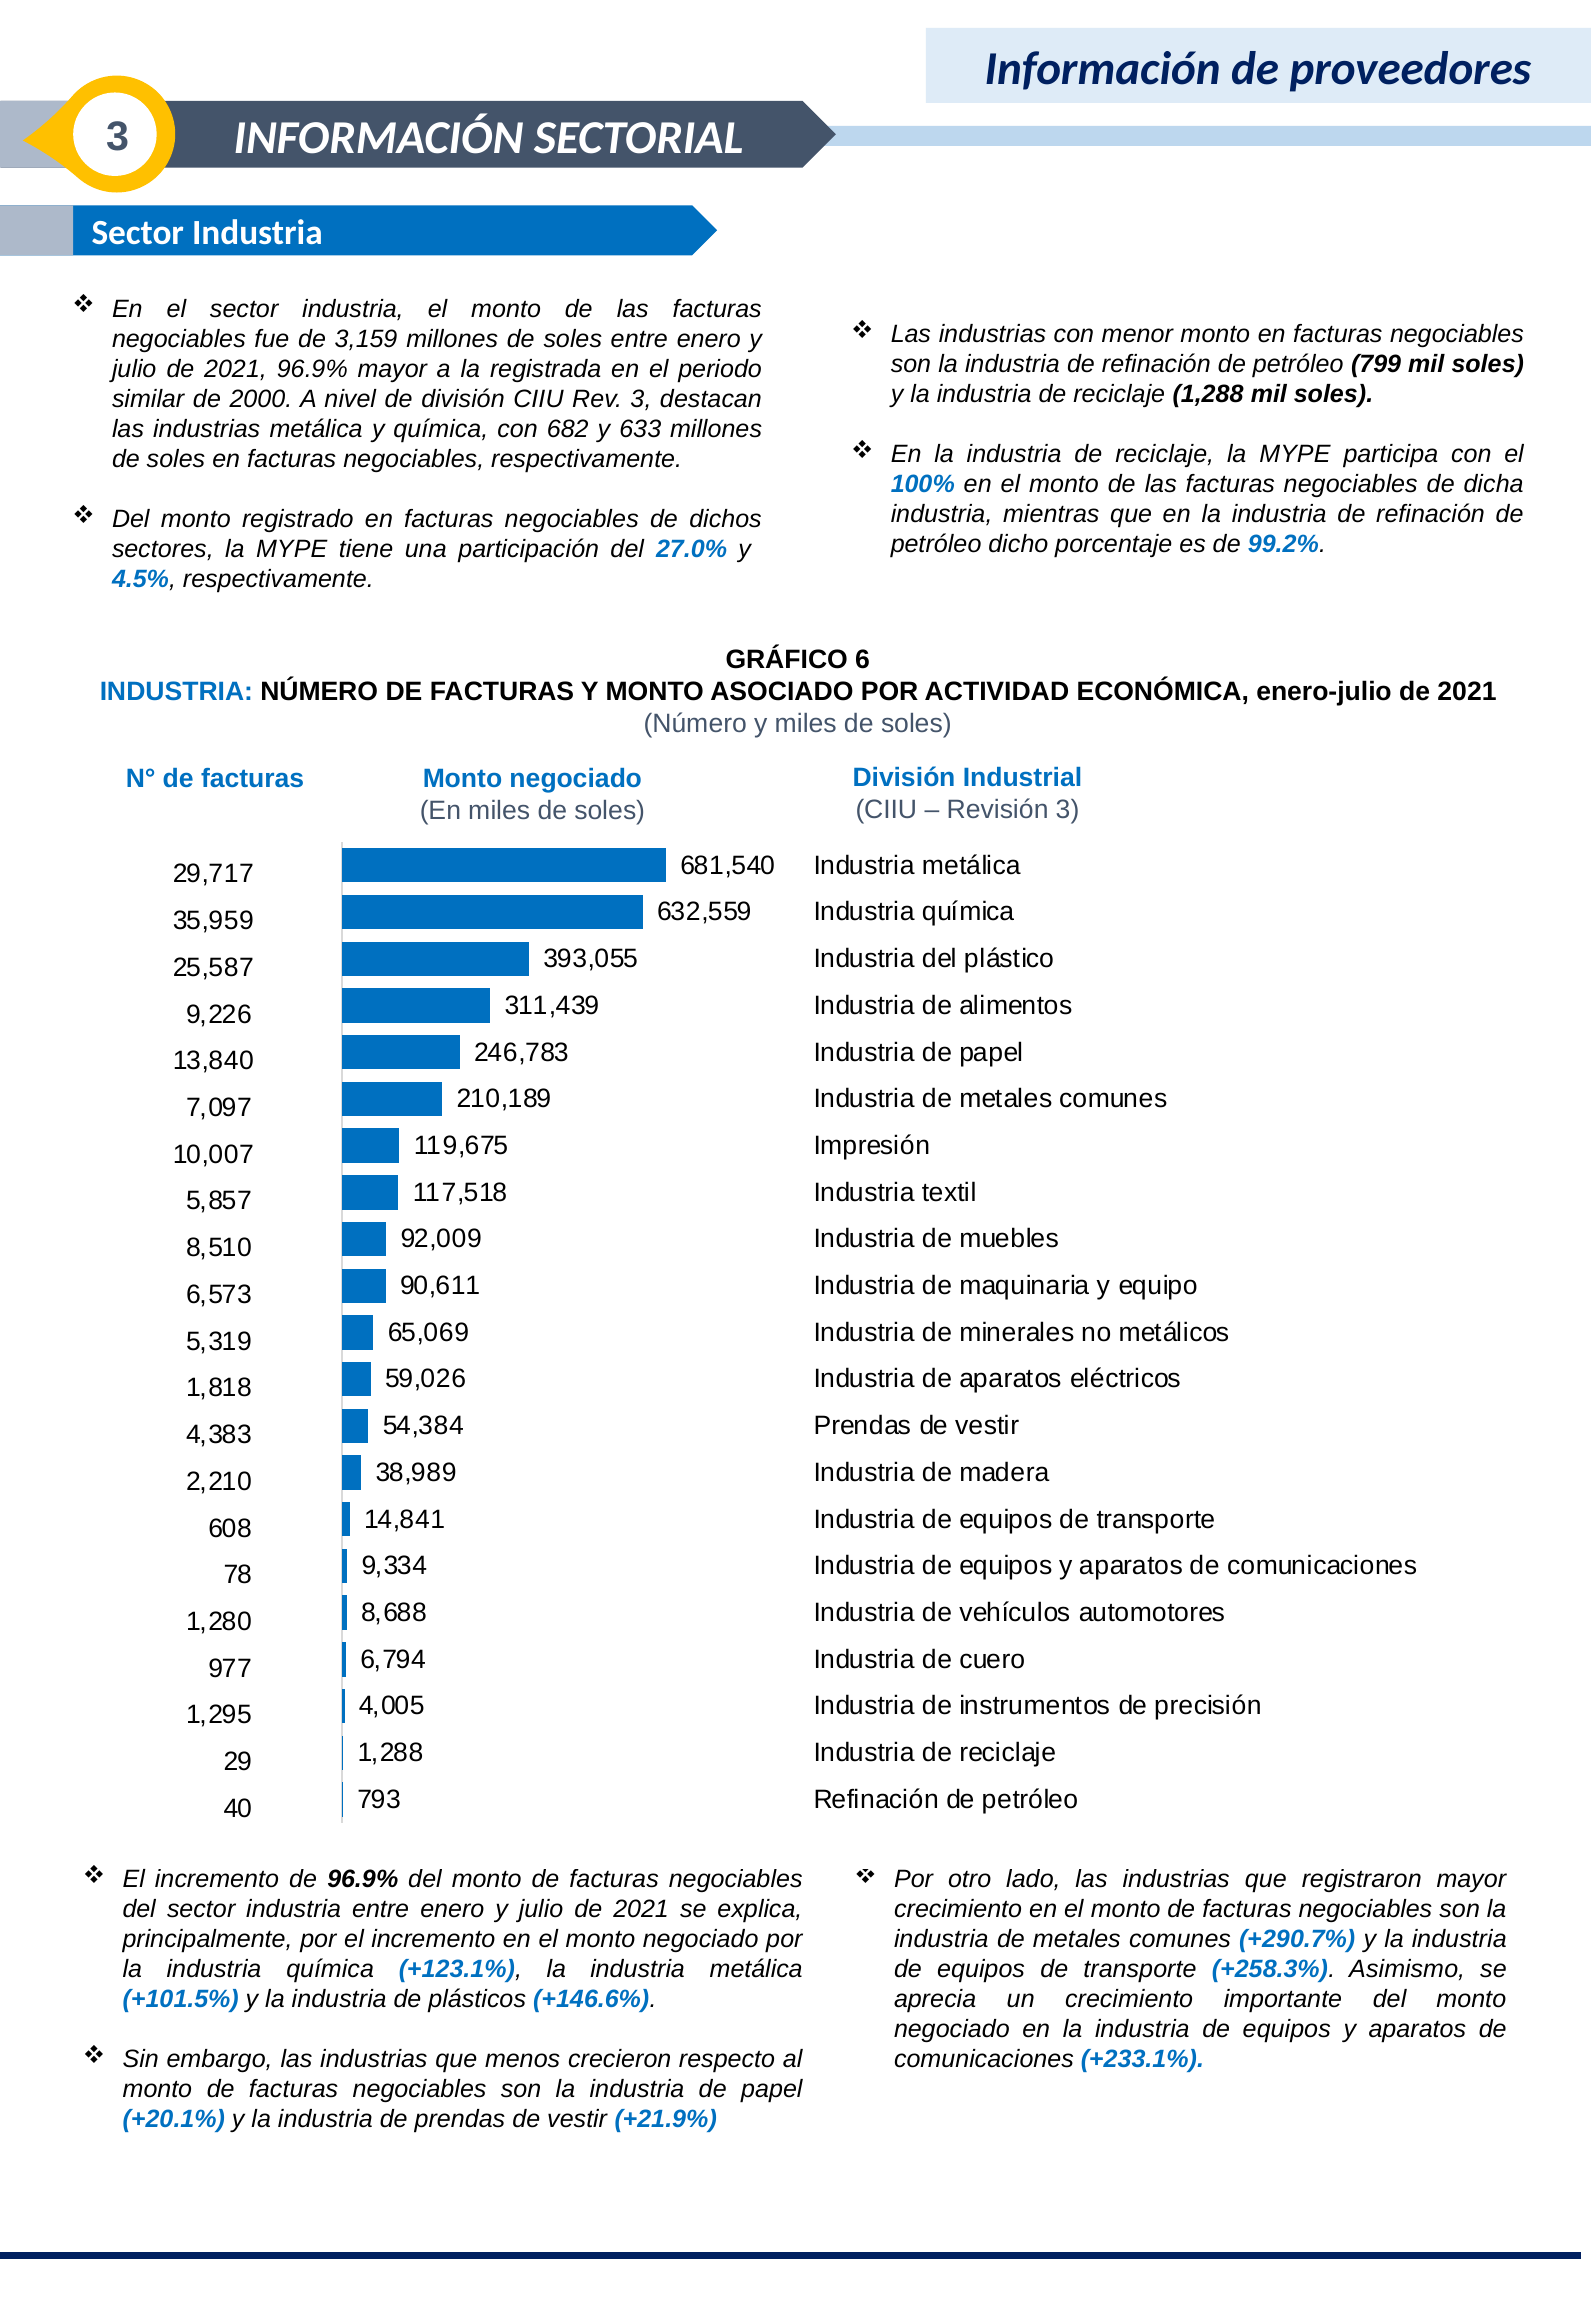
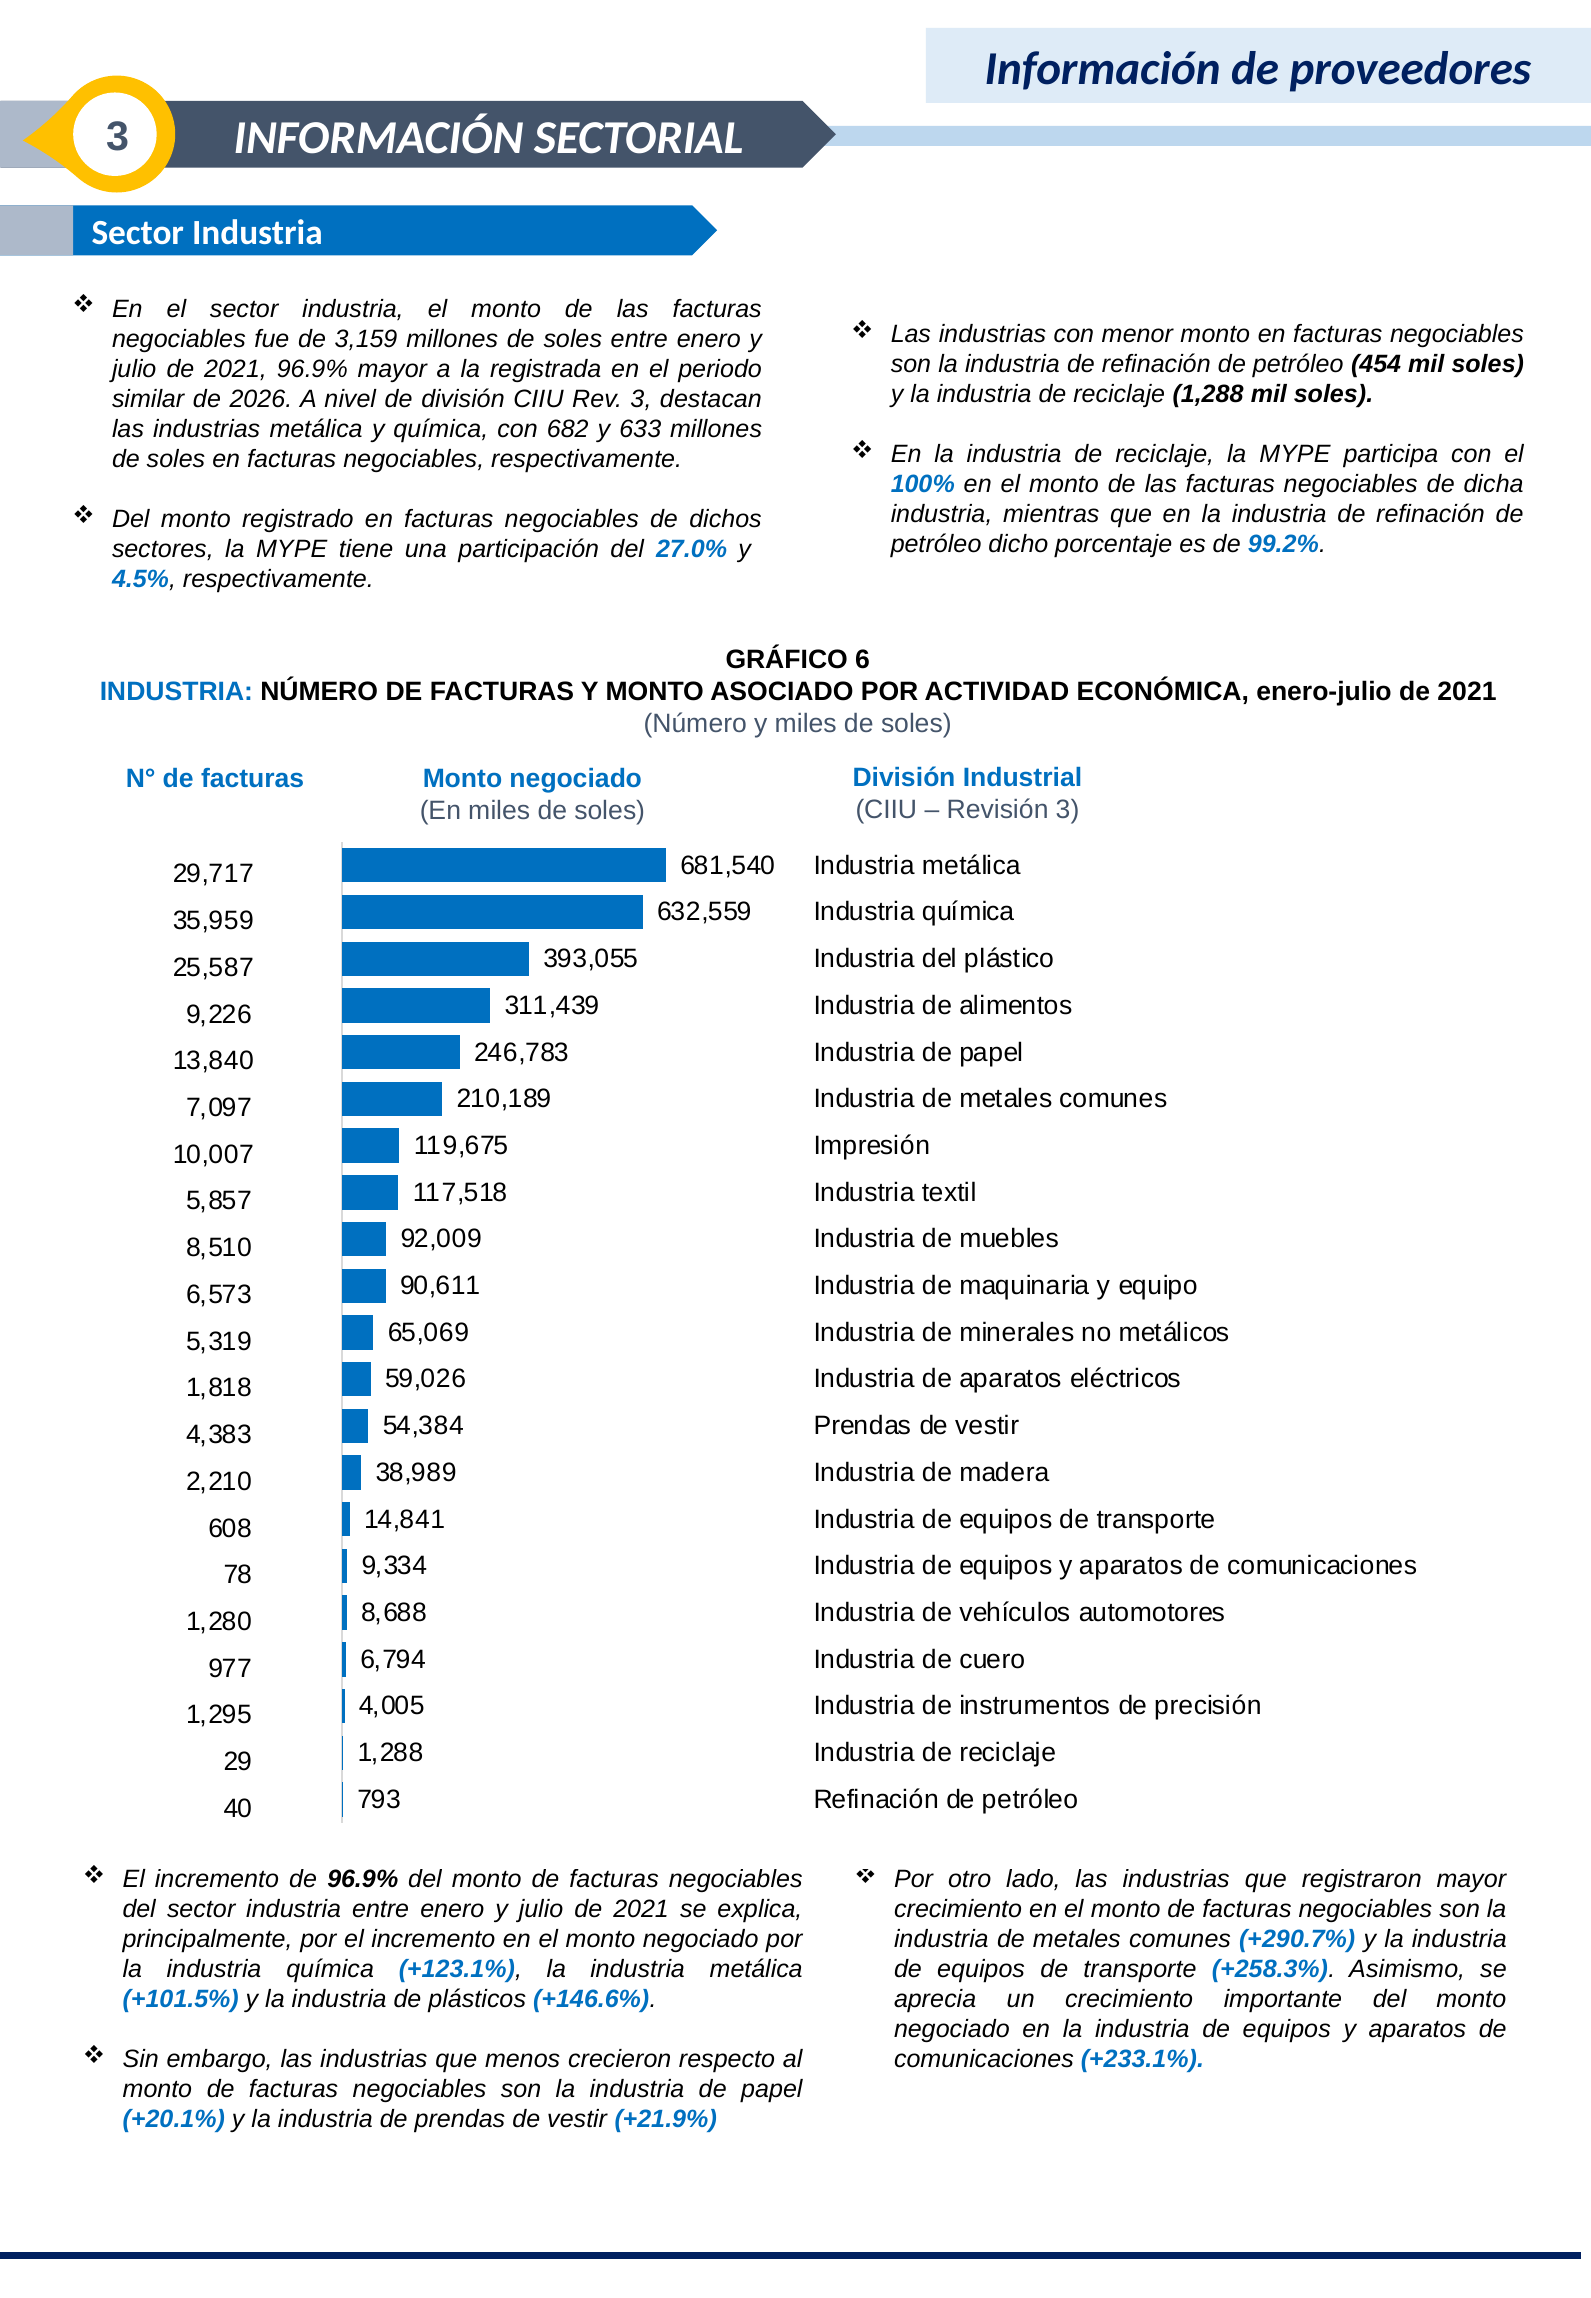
799: 799 -> 454 (1376, 364)
2000: 2000 -> 2026 (261, 399)
